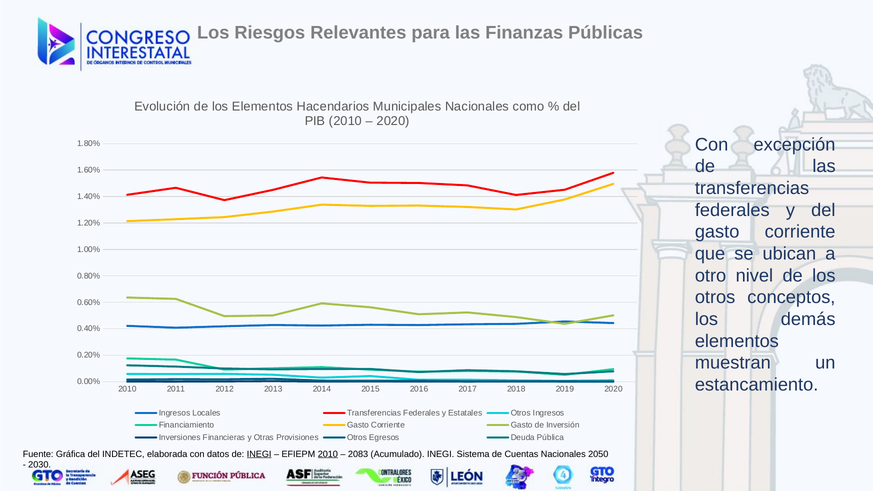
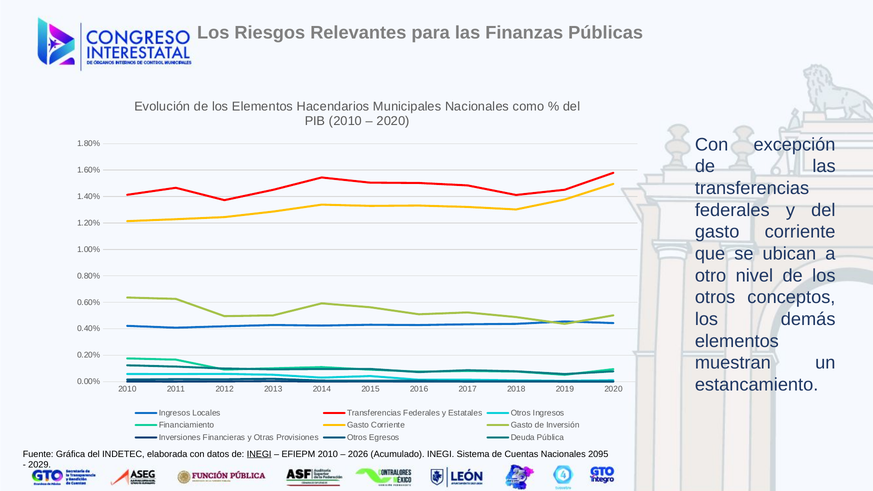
2010 underline: present -> none (328, 454)
2083: 2083 -> 2026 (358, 454)
2050: 2050 -> 2095 (598, 454)
2030: 2030 -> 2029 (40, 465)
